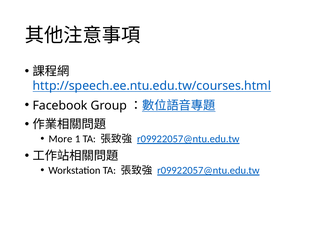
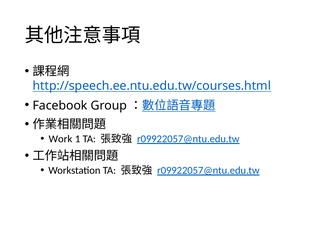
More: More -> Work (60, 139)
